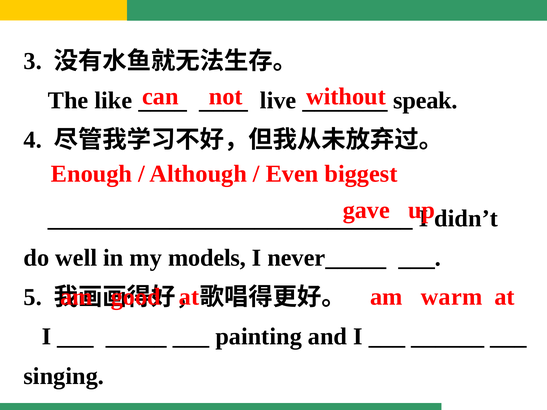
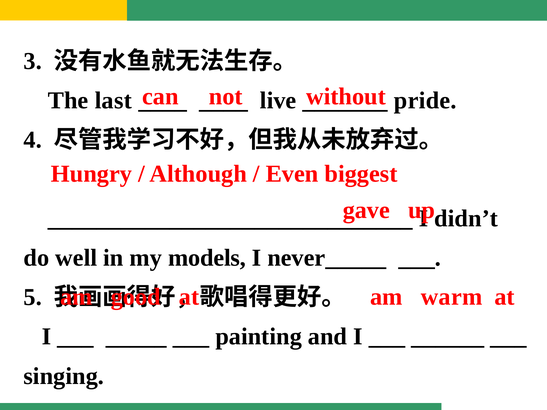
like: like -> last (113, 100)
speak: speak -> pride (425, 100)
Enough: Enough -> Hungry (91, 174)
